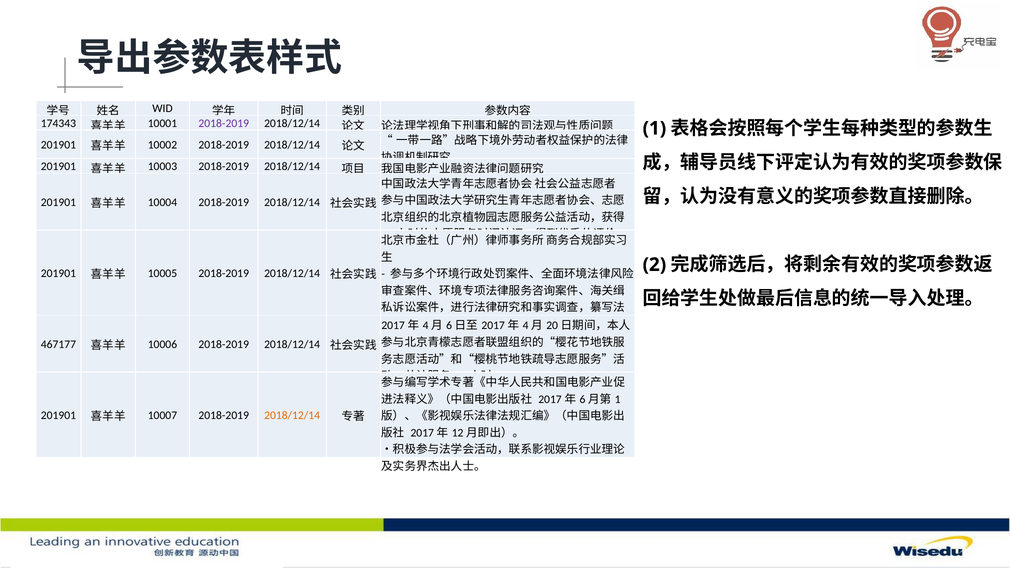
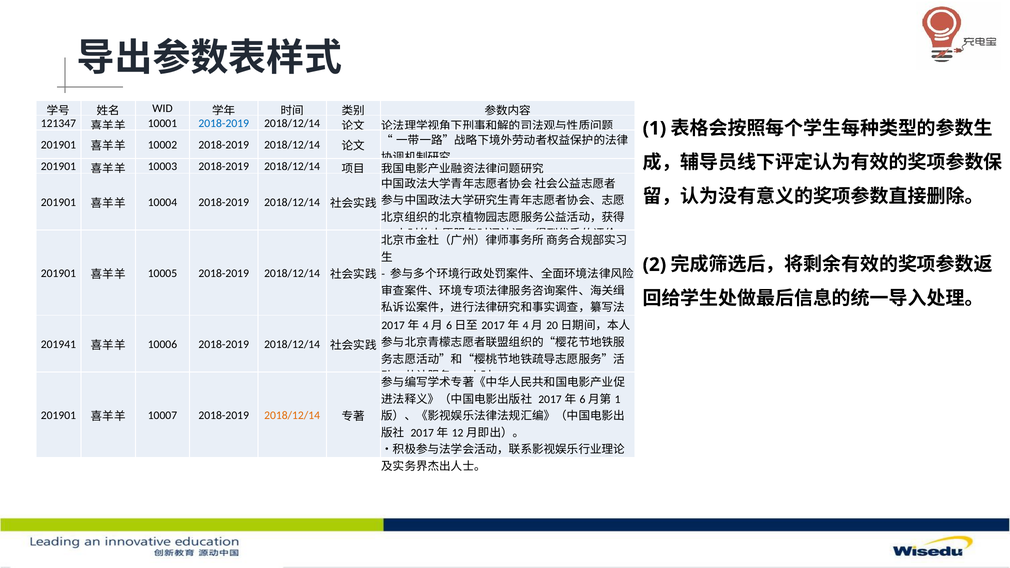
174343: 174343 -> 121347 (58, 123)
2018-2019 colour: purple -> blue (224, 123)
467177: 467177 -> 201941 (58, 344)
